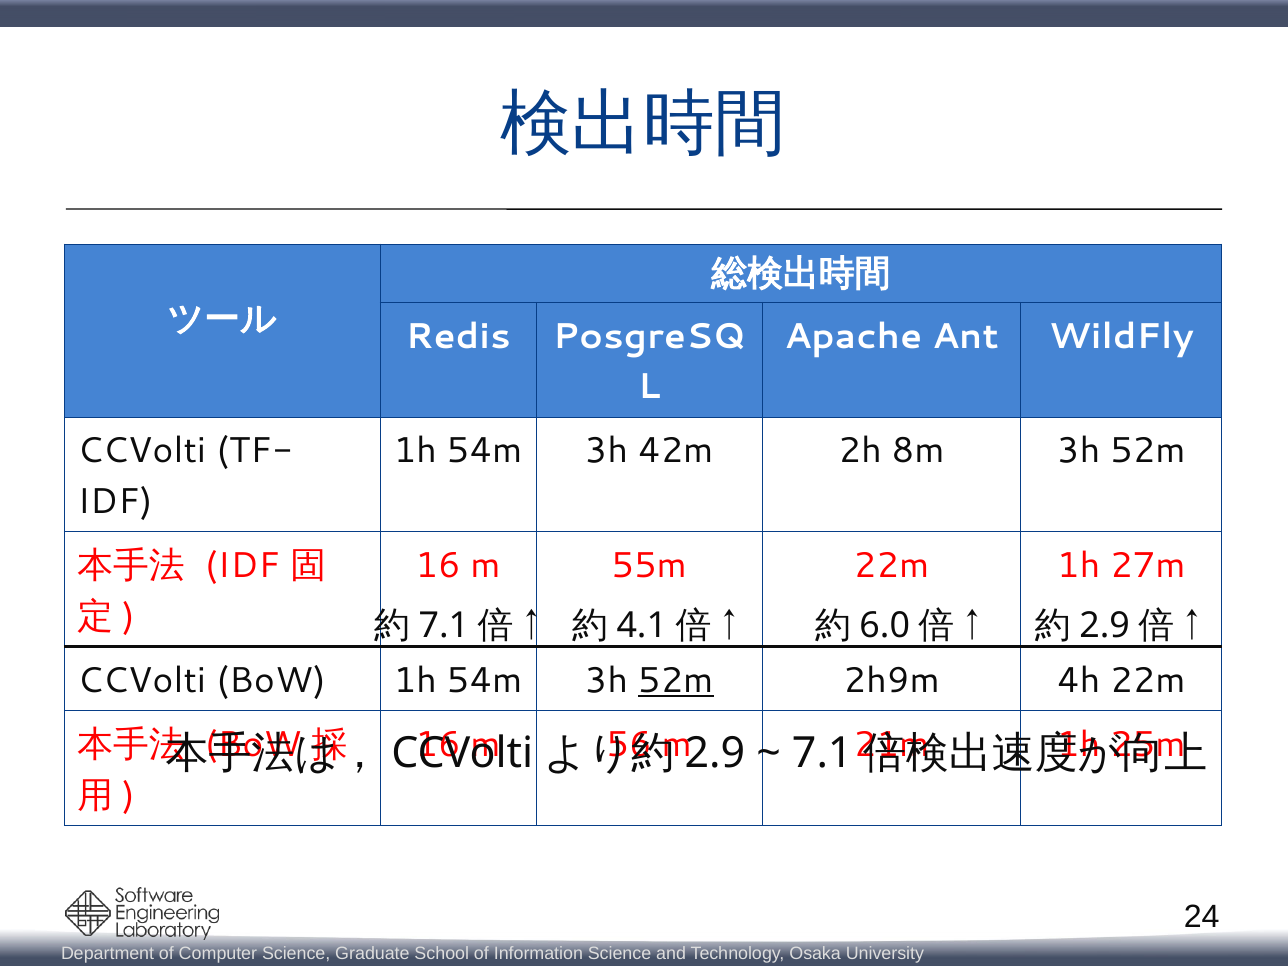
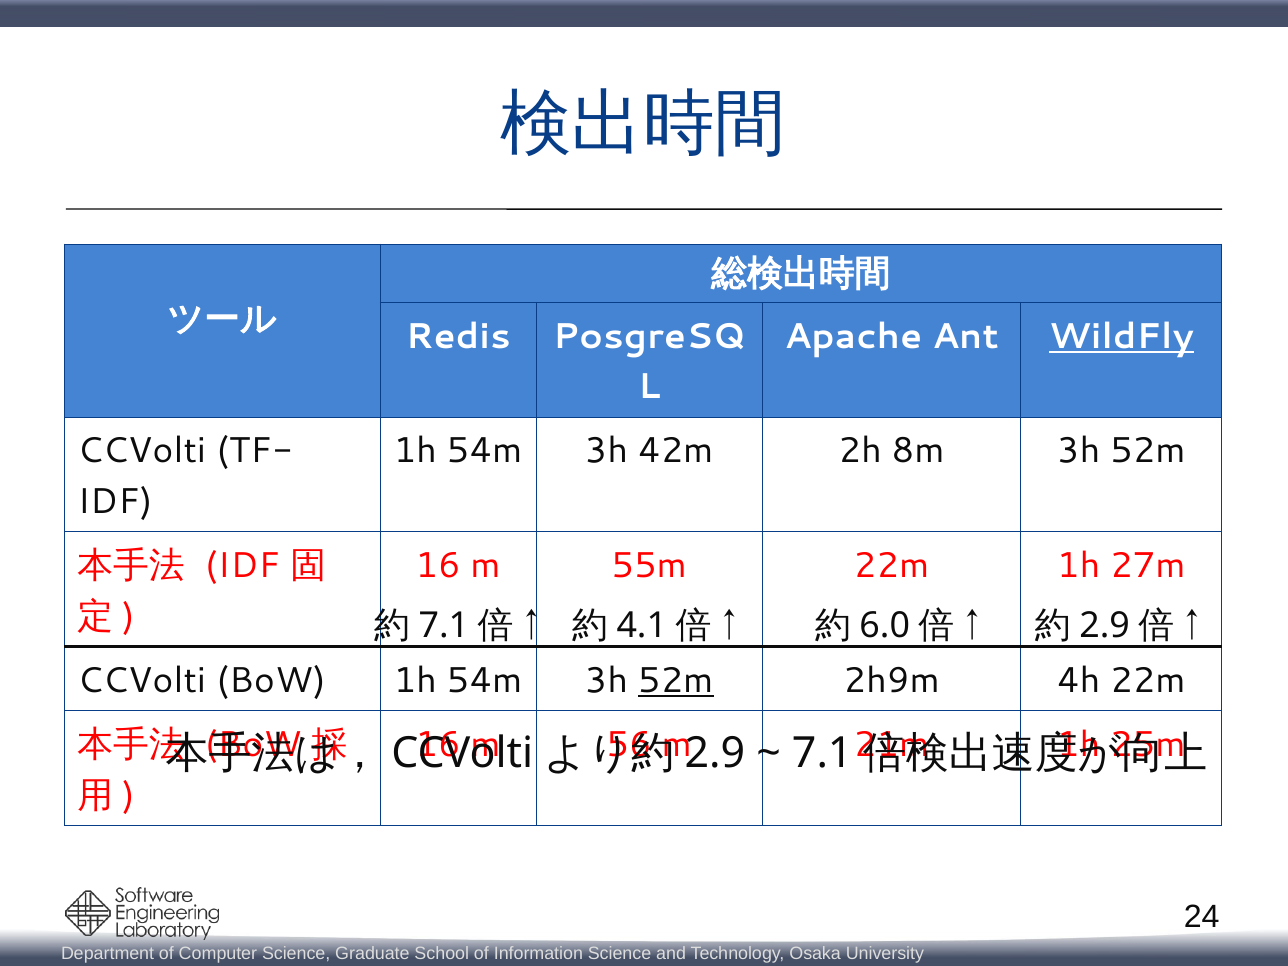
WildFly underline: none -> present (1121, 336)
